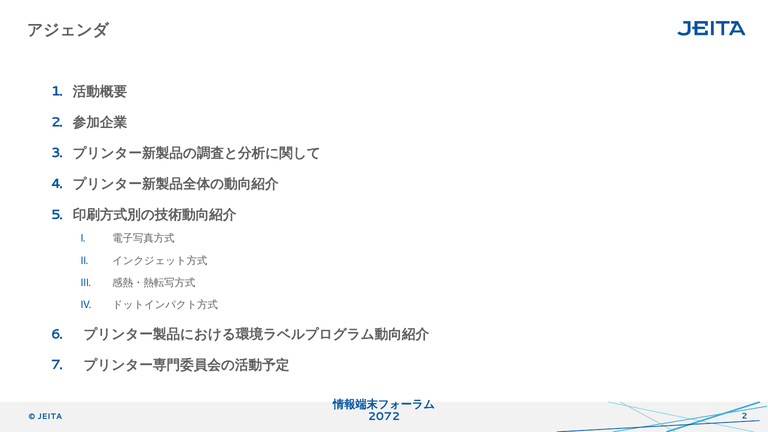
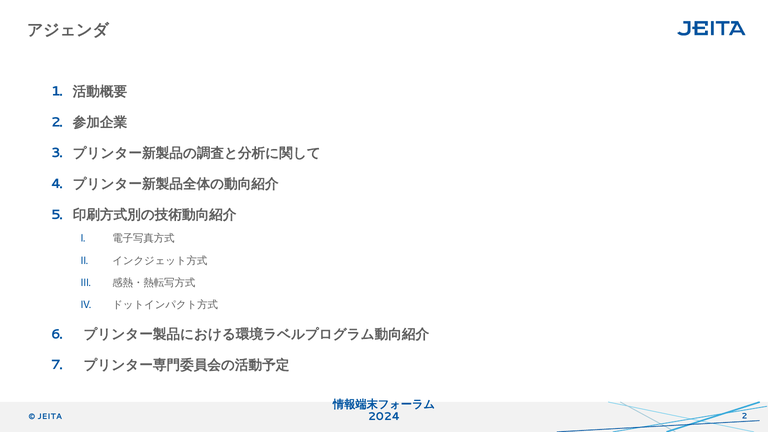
2072: 2072 -> 2024 (384, 416)
